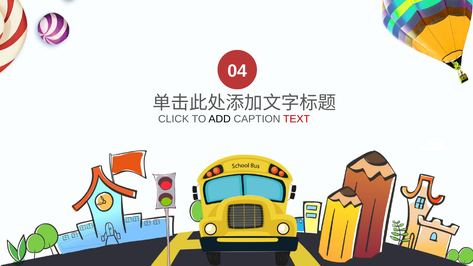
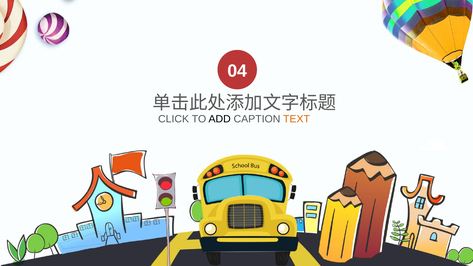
TEXT colour: red -> orange (297, 119)
